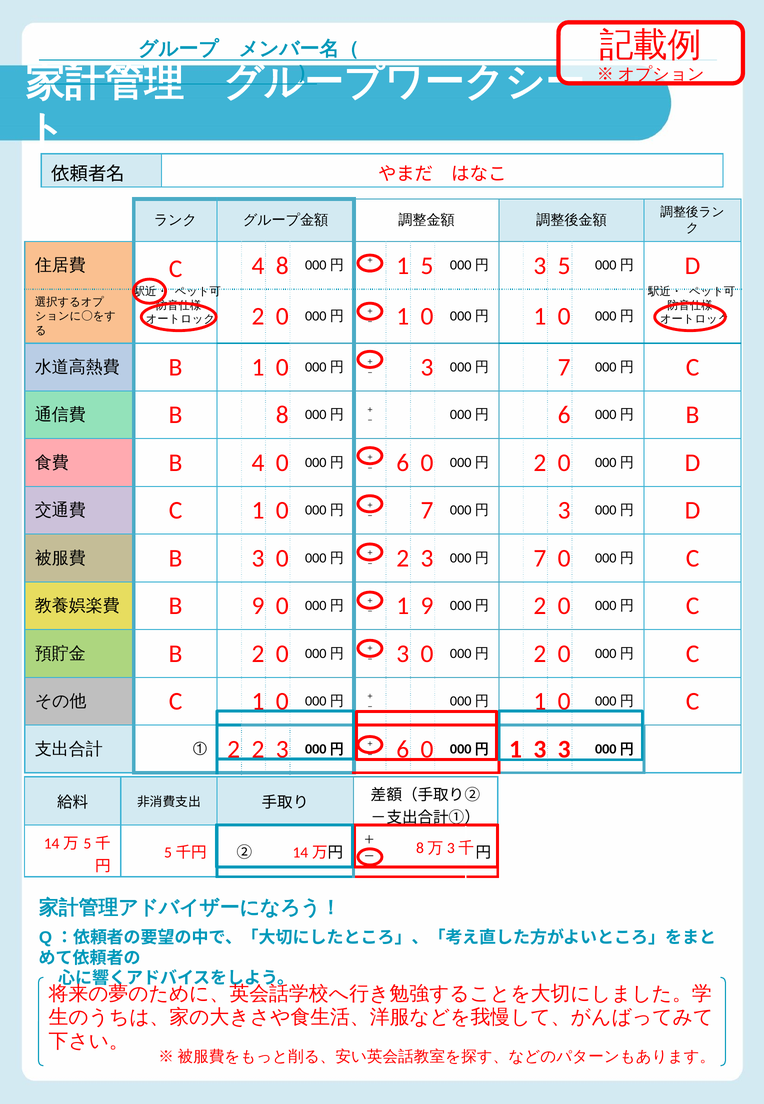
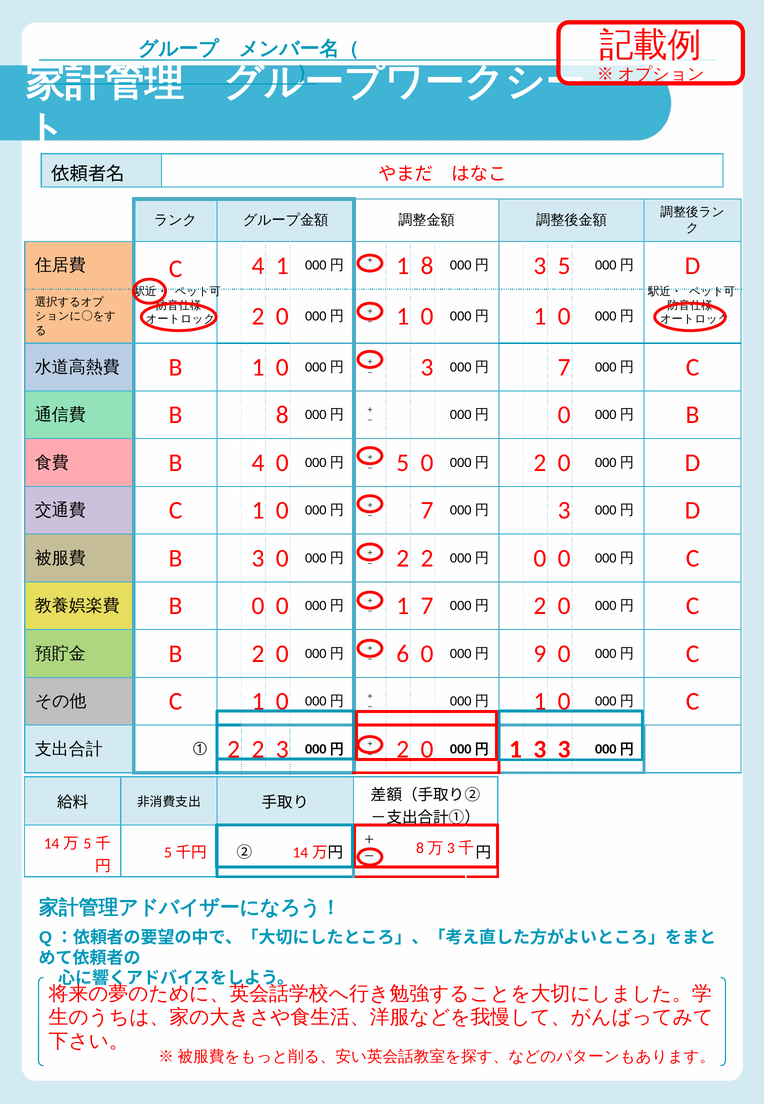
4 8: 8 -> 1 (282, 266)
1 5: 5 -> 8 (427, 266)
6: 6 -> 0 (564, 415)
6: 6 -> 5 (403, 463)
3: 3 -> 2 (427, 558)
7: 7 -> 0 (540, 558)
B 9: 9 -> 0 (258, 606)
1 9: 9 -> 7 (427, 606)
3: 3 -> 6 (403, 654)
2: 2 -> 9 (540, 654)
6: 6 -> 2 (403, 749)
